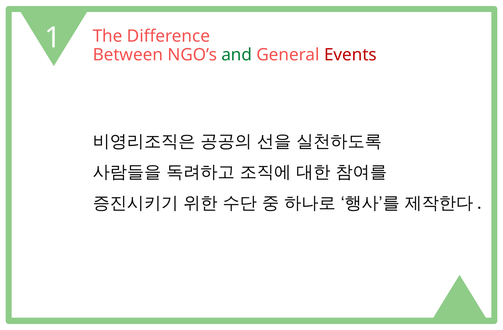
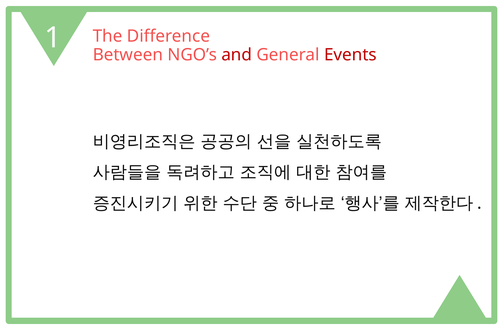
and colour: green -> red (237, 55)
